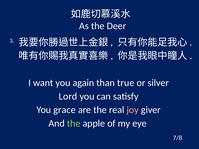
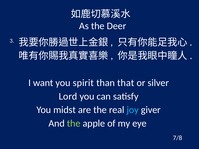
again: again -> spirit (83, 83)
true: true -> that (126, 83)
grace: grace -> midst (65, 110)
joy colour: pink -> light blue (133, 110)
